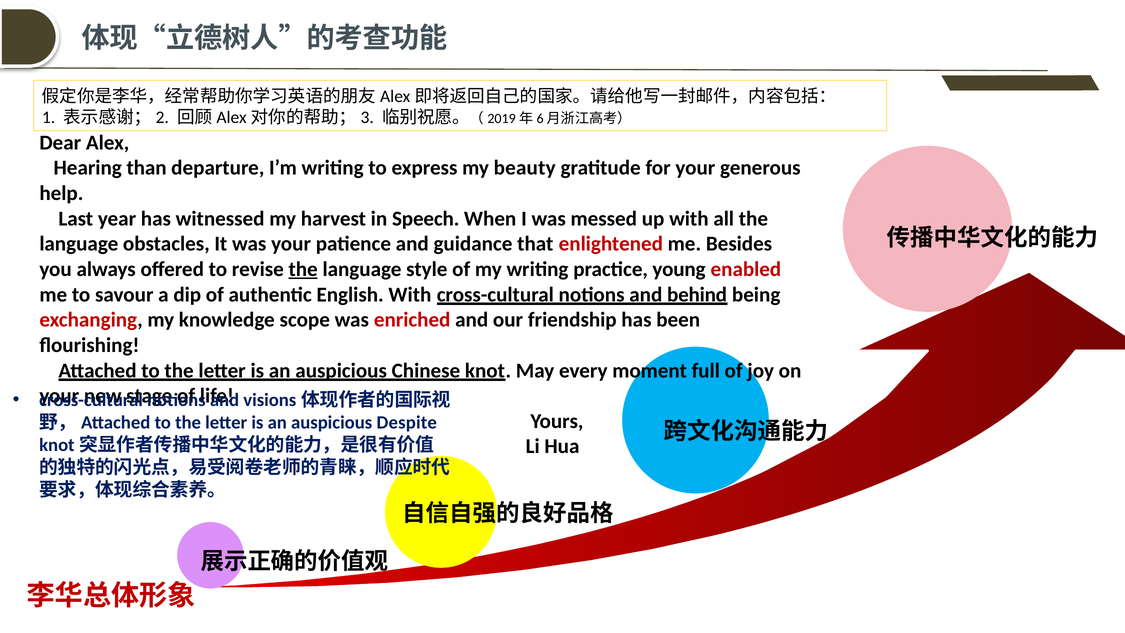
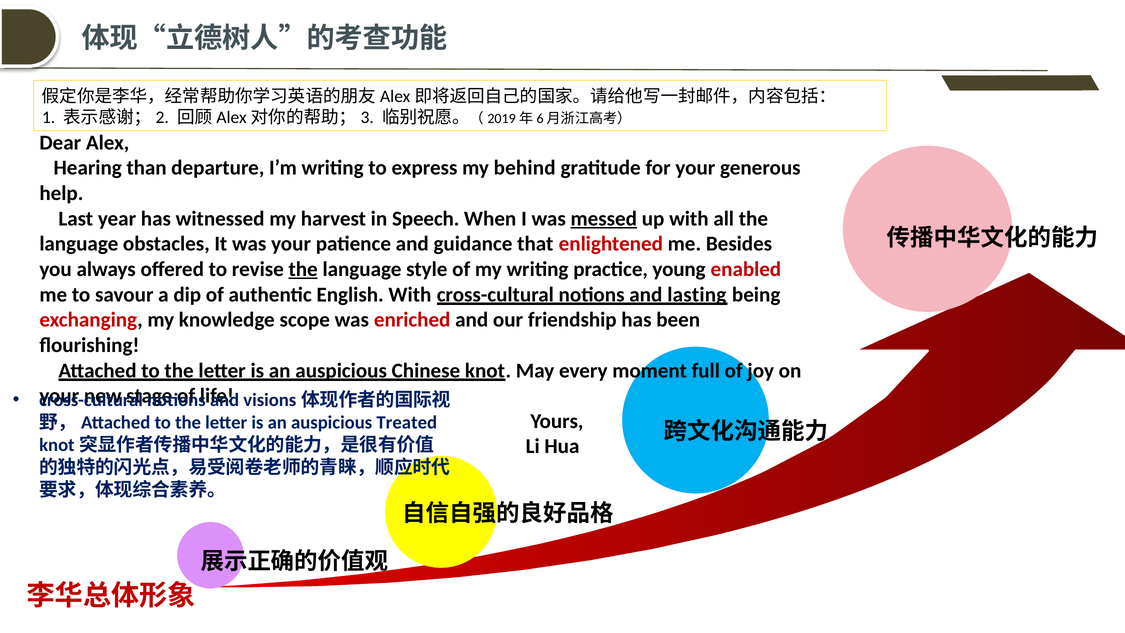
beauty: beauty -> behind (525, 168)
messed underline: none -> present (604, 219)
behind: behind -> lasting (697, 295)
Despite: Despite -> Treated (407, 422)
